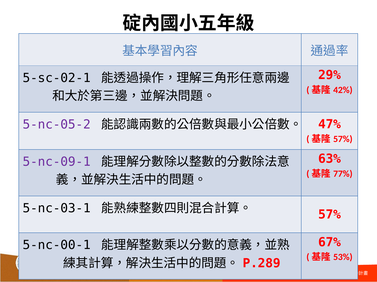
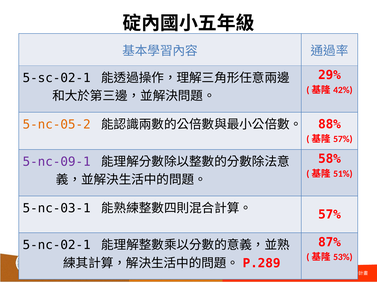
5-nc-05-2 colour: purple -> orange (57, 125)
47%: 47% -> 88% (329, 125)
63%: 63% -> 58% (329, 159)
77%: 77% -> 51% (343, 174)
67%: 67% -> 87% (329, 243)
5-nc-00-1: 5-nc-00-1 -> 5-nc-02-1 (57, 246)
